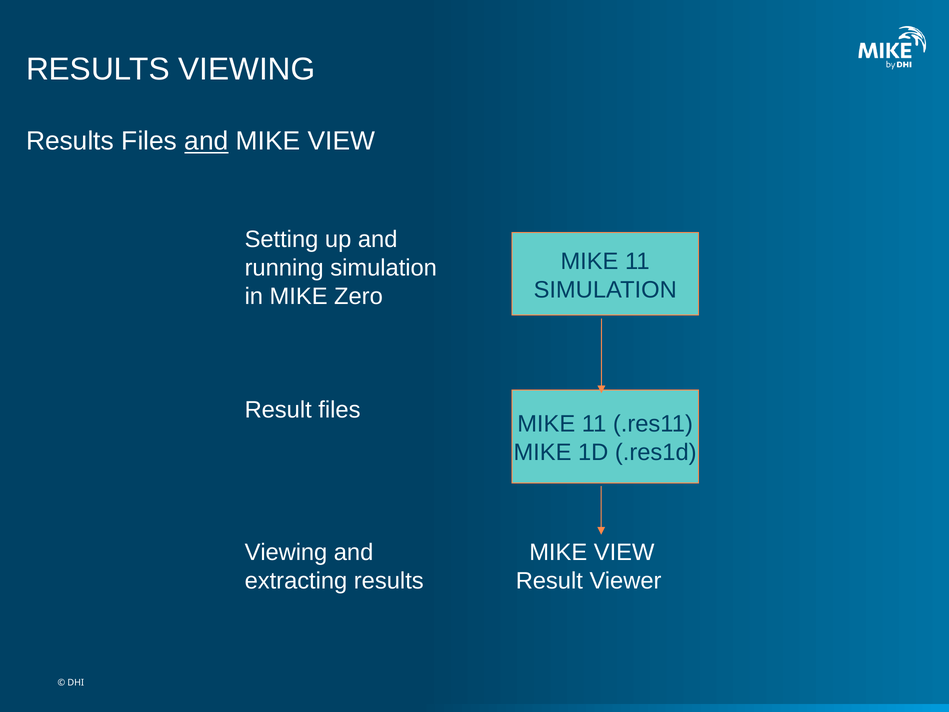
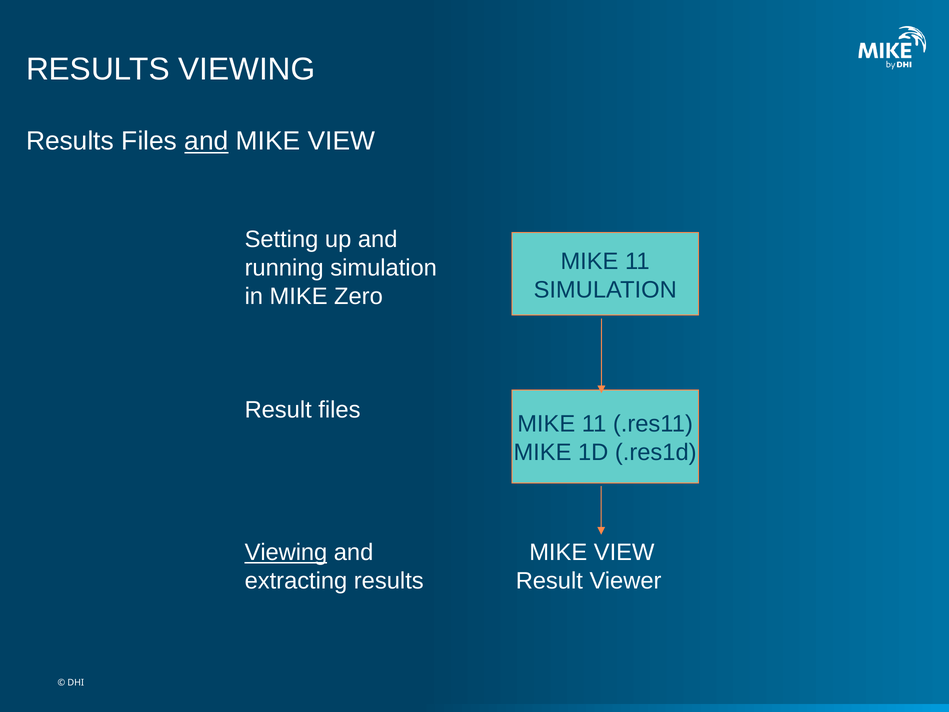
Viewing underline: none -> present (286, 552)
